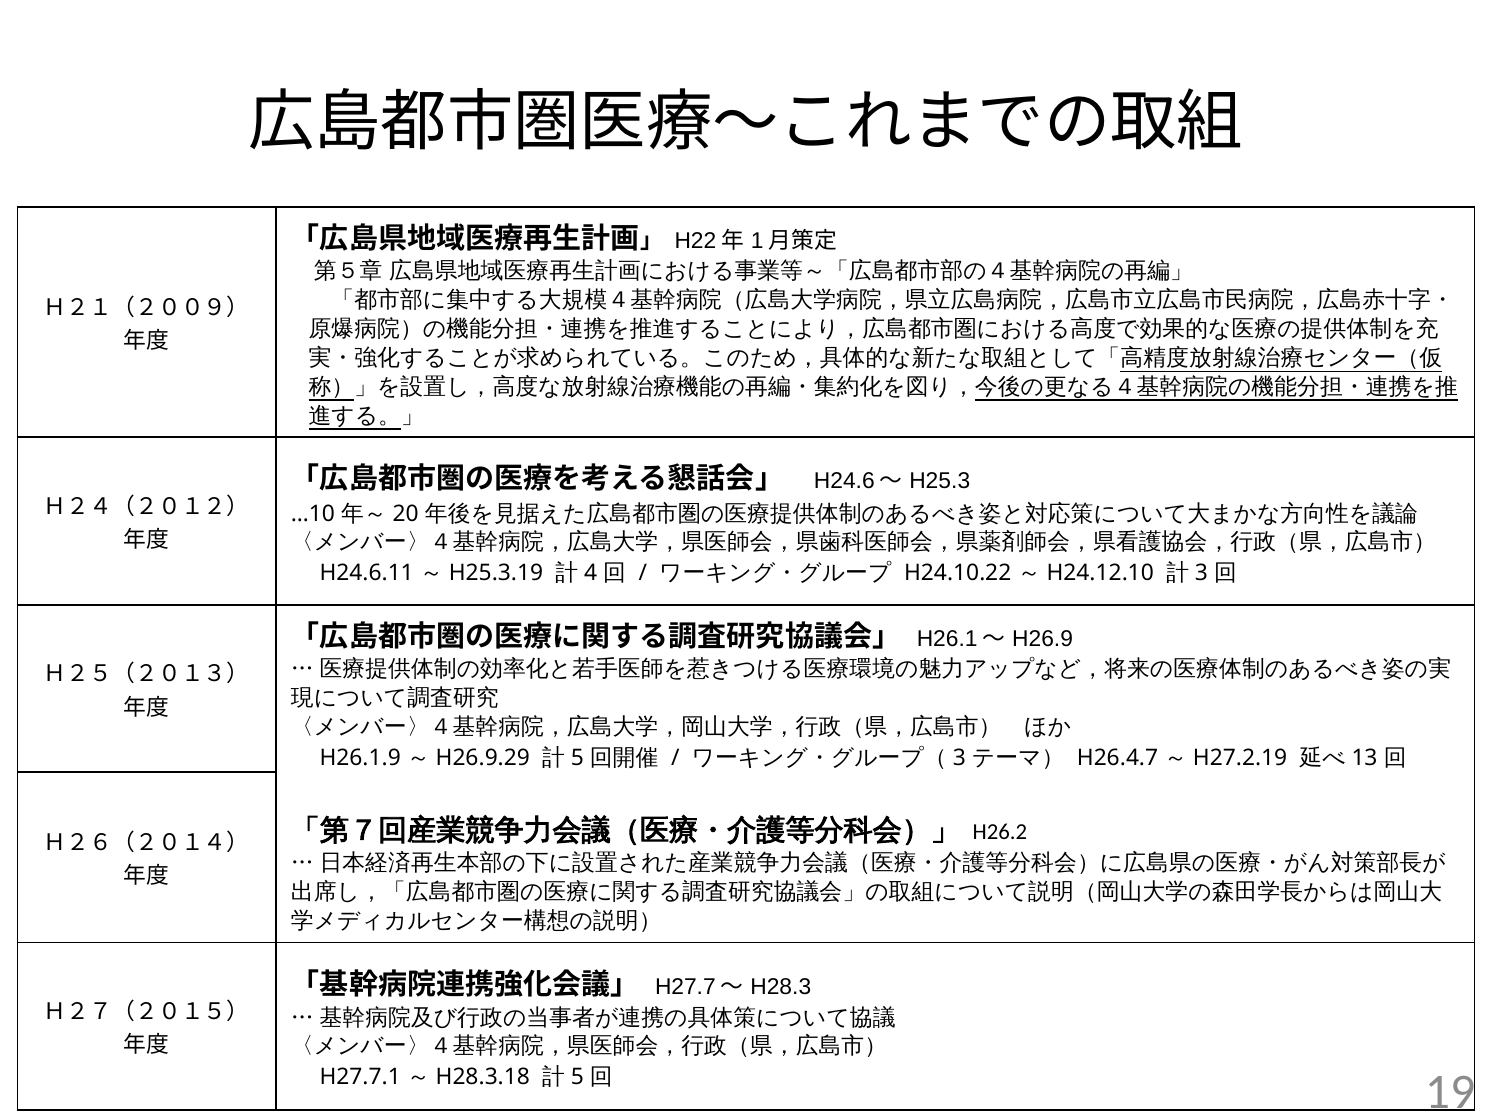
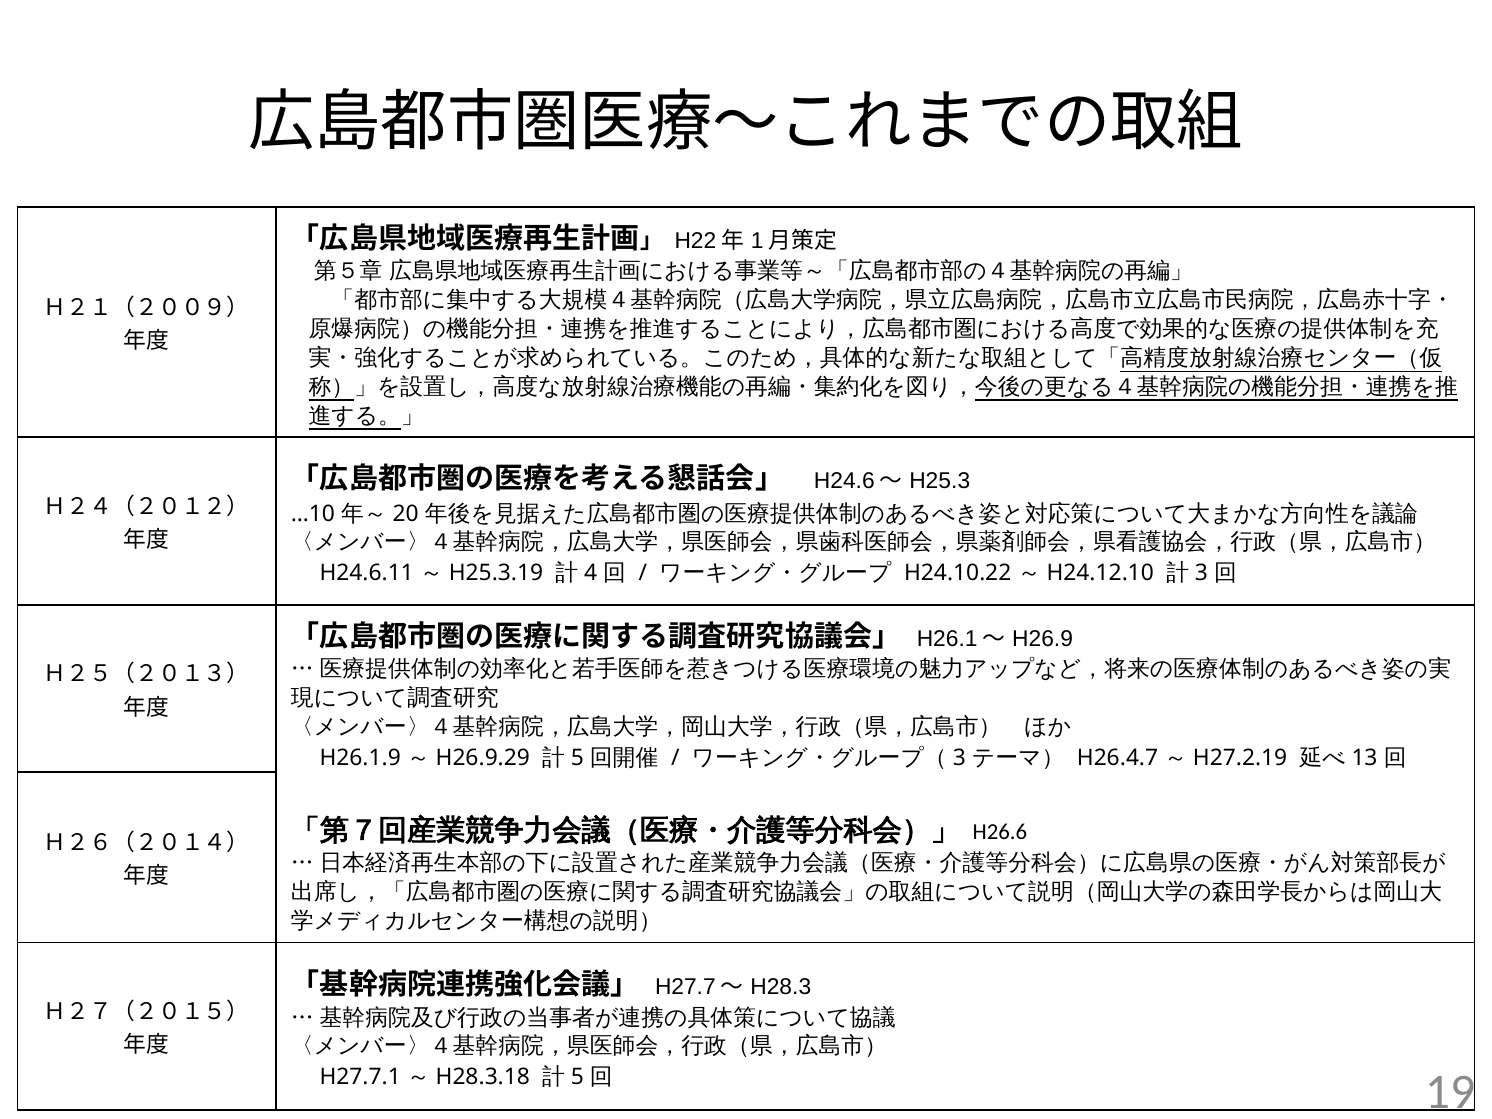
H26.2: H26.2 -> H26.6 (1000, 832)
